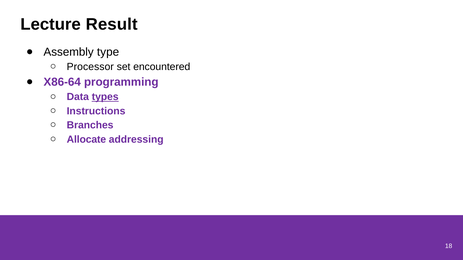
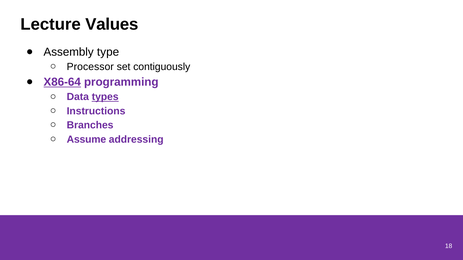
Result: Result -> Values (112, 24)
encountered: encountered -> contiguously (162, 67)
X86-64 underline: none -> present (62, 82)
Allocate: Allocate -> Assume (86, 140)
